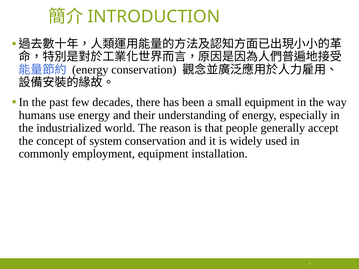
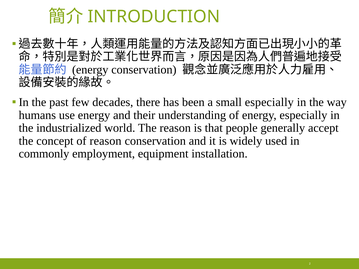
small equipment: equipment -> especially (269, 102)
of system: system -> reason (106, 141)
